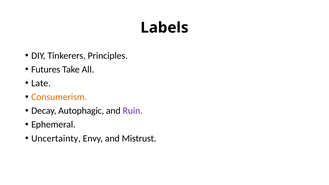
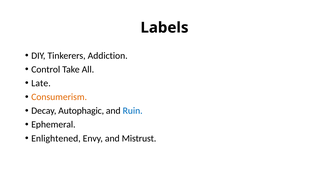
Principles: Principles -> Addiction (108, 56)
Futures: Futures -> Control (46, 69)
Ruin colour: purple -> blue (133, 111)
Uncertainty: Uncertainty -> Enlightened (56, 138)
